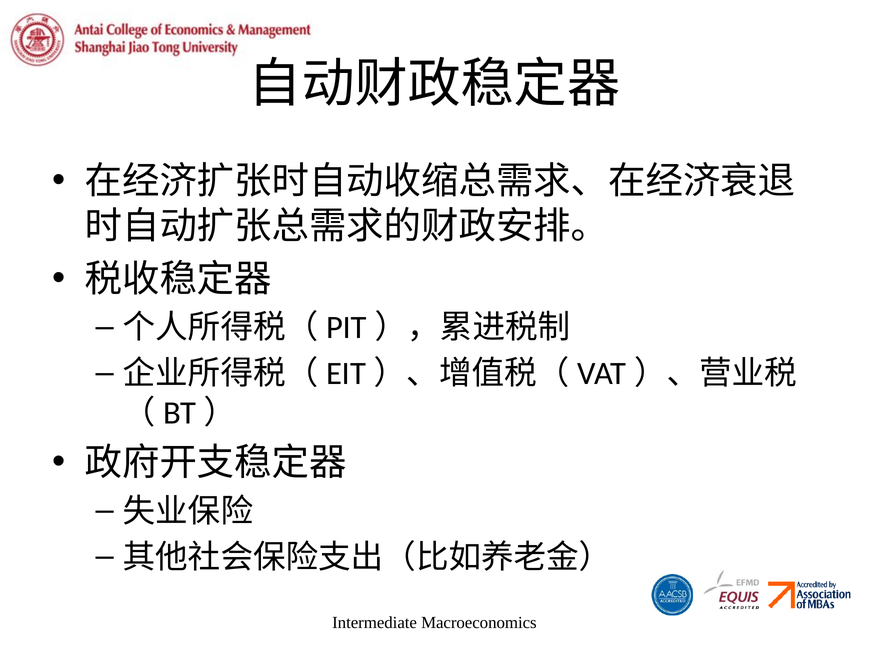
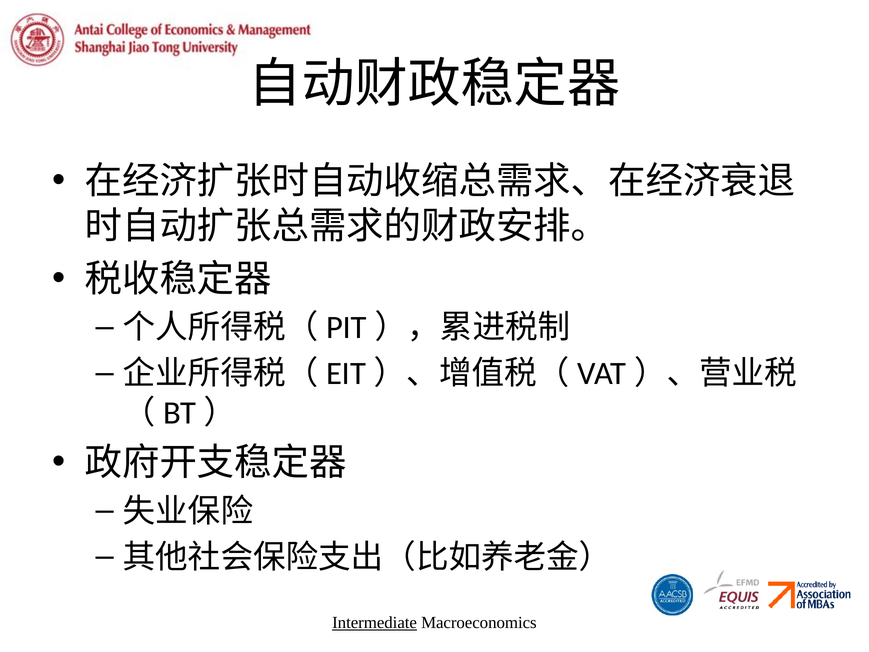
Intermediate underline: none -> present (375, 623)
